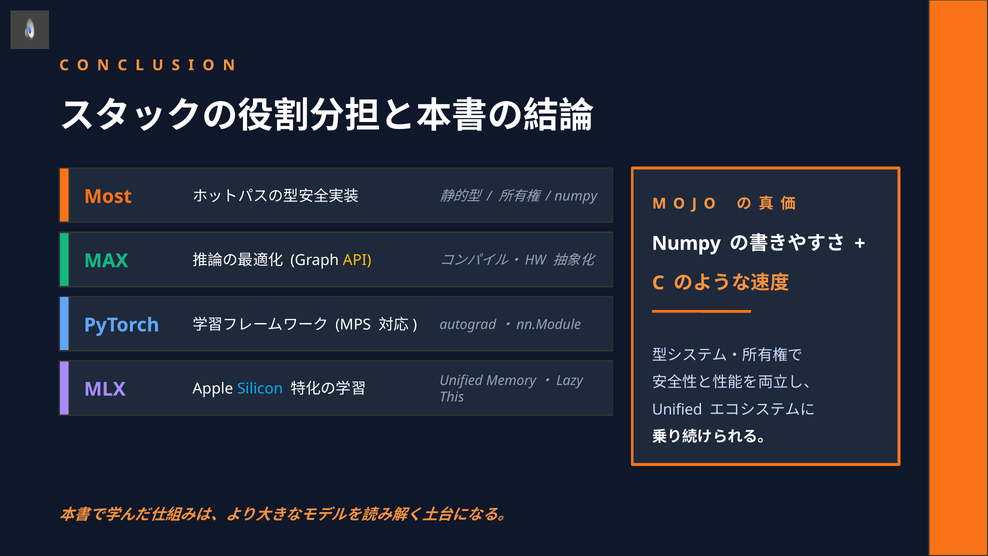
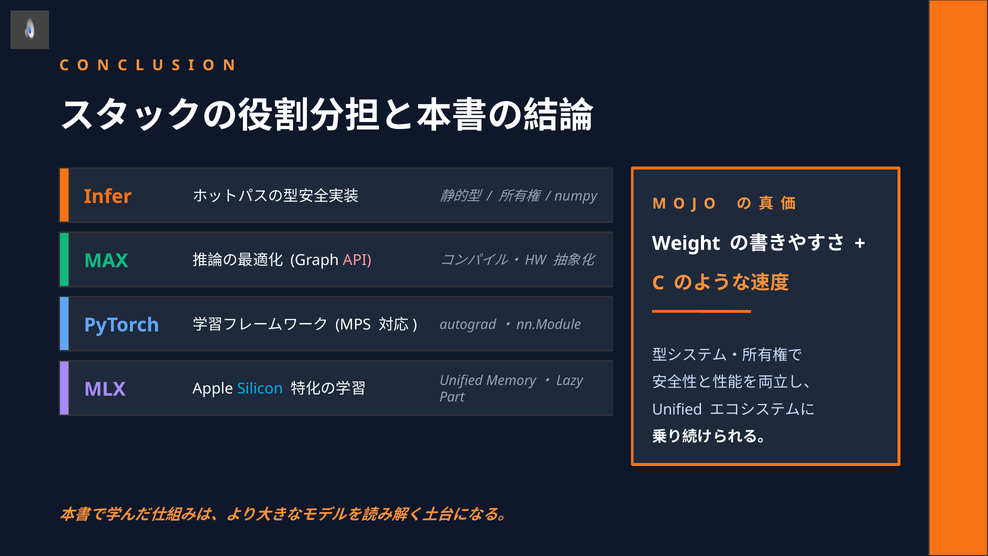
Most: Most -> Infer (108, 196)
Numpy: Numpy -> Weight (686, 243)
API colour: yellow -> pink (357, 260)
This: This -> Part (452, 397)
